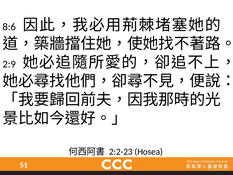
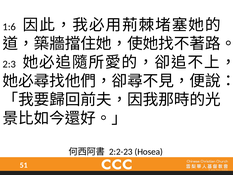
8:6: 8:6 -> 1:6 (9, 27)
2:9: 2:9 -> 2:3 (9, 64)
